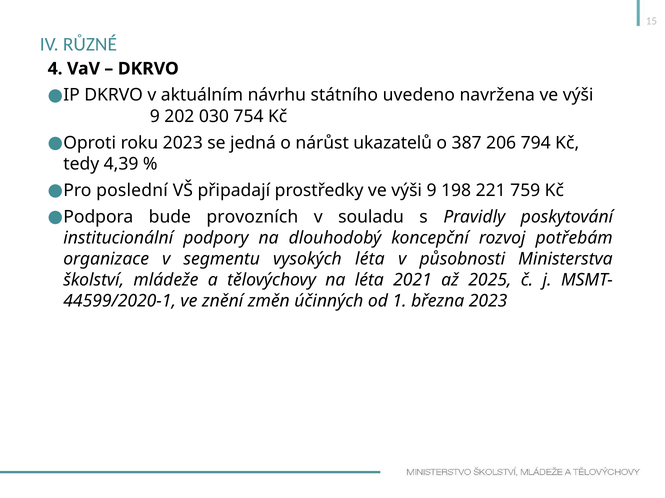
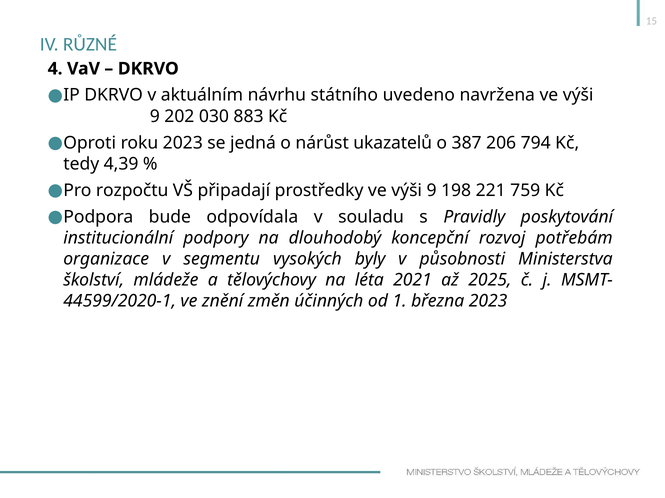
754: 754 -> 883 (249, 116)
poslední: poslední -> rozpočtu (132, 191)
provozních: provozních -> odpovídala (252, 217)
vysokých léta: léta -> byly (370, 259)
